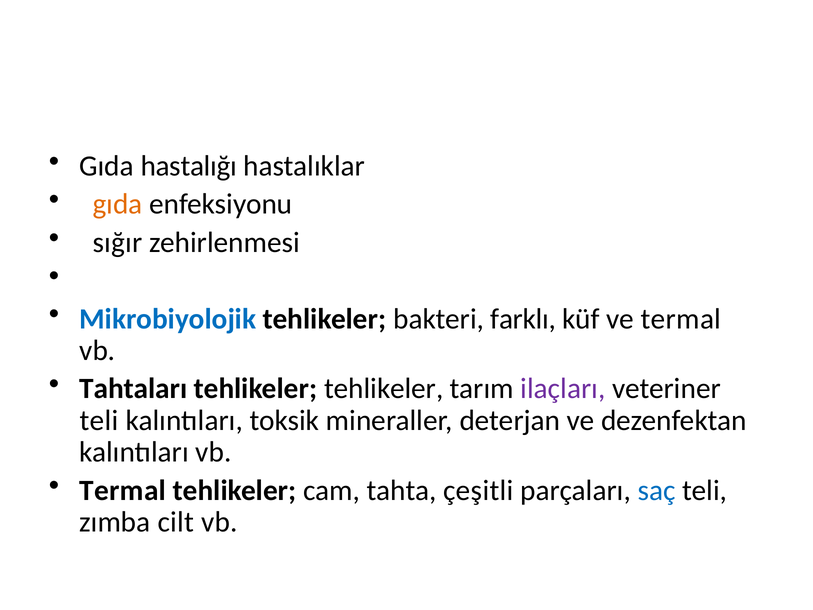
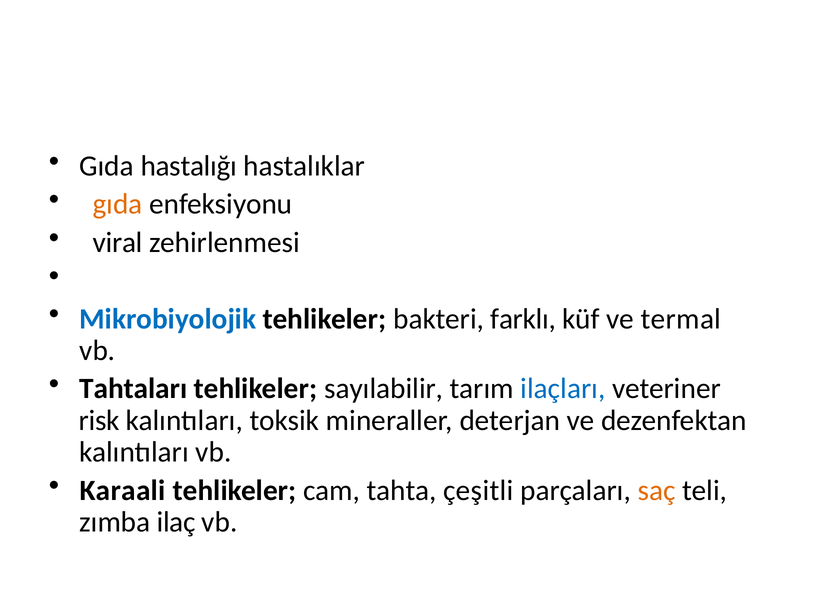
sığır: sığır -> viral (118, 242)
tehlikeler tehlikeler: tehlikeler -> sayılabilir (384, 389)
ilaçları colour: purple -> blue (563, 389)
teli: teli -> risk (99, 420)
Termal: Termal -> Karaali (123, 490)
saç colour: blue -> orange (657, 490)
cilt: cilt -> ilaç (176, 522)
